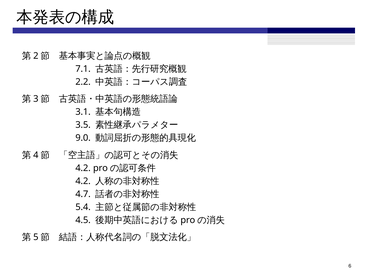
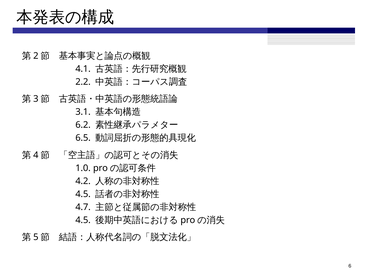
7.1: 7.1 -> 4.1 (83, 69)
3.5: 3.5 -> 6.2 (83, 125)
9.0: 9.0 -> 6.5 (83, 138)
4.2: 4.2 -> 1.0 (83, 168)
4.7: 4.7 -> 4.5 (83, 194)
5.4: 5.4 -> 4.7 (83, 207)
